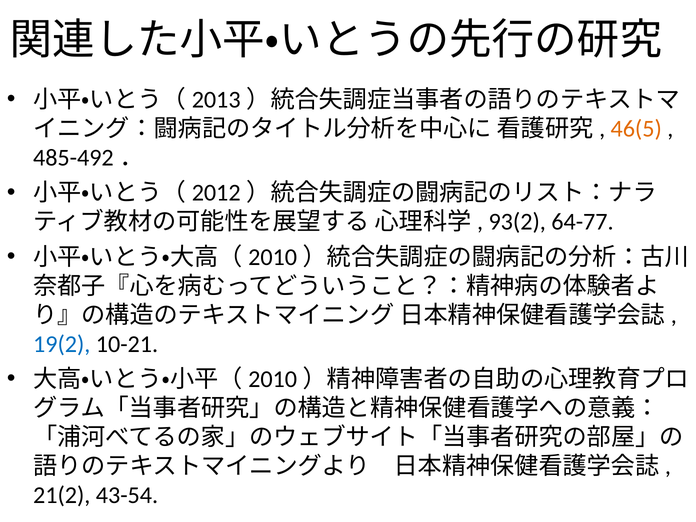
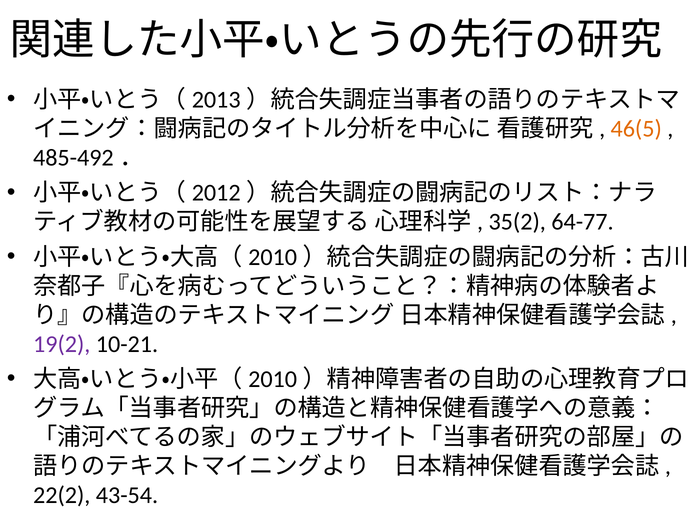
93(2: 93(2 -> 35(2 (517, 222)
19(2 colour: blue -> purple (62, 344)
21(2: 21(2 -> 22(2 (62, 495)
